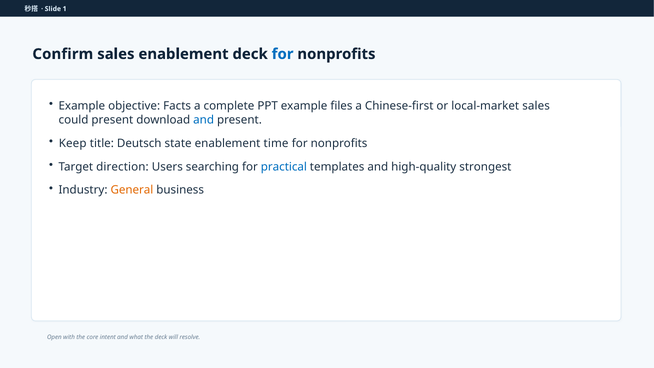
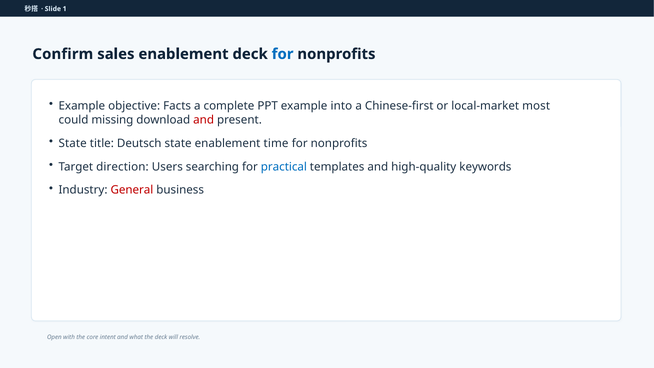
files: files -> into (341, 106)
local-market sales: sales -> most (536, 106)
could present: present -> missing (112, 120)
and colour: blue -> red (204, 120)
Keep: Keep -> State (73, 143)
strongest: strongest -> keywords (485, 167)
General colour: orange -> red (132, 190)
